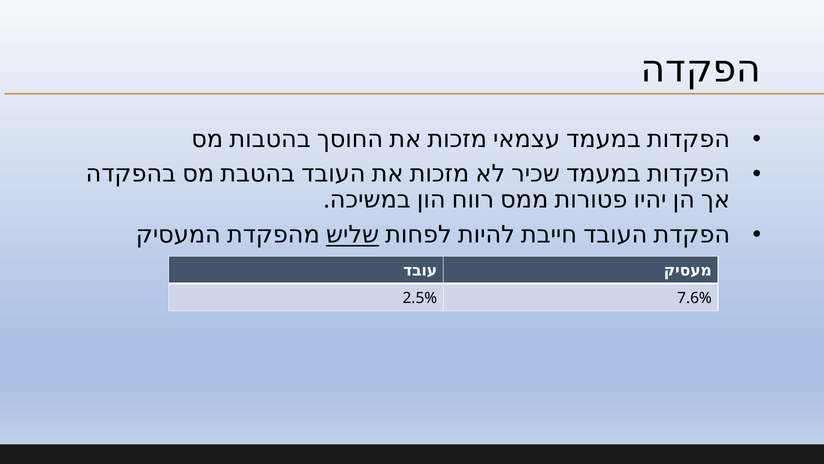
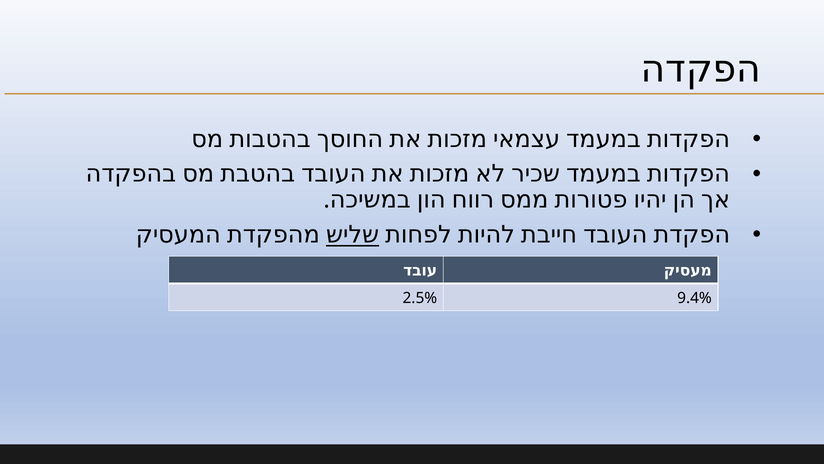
7.6%: 7.6% -> 9.4% (695, 298)
